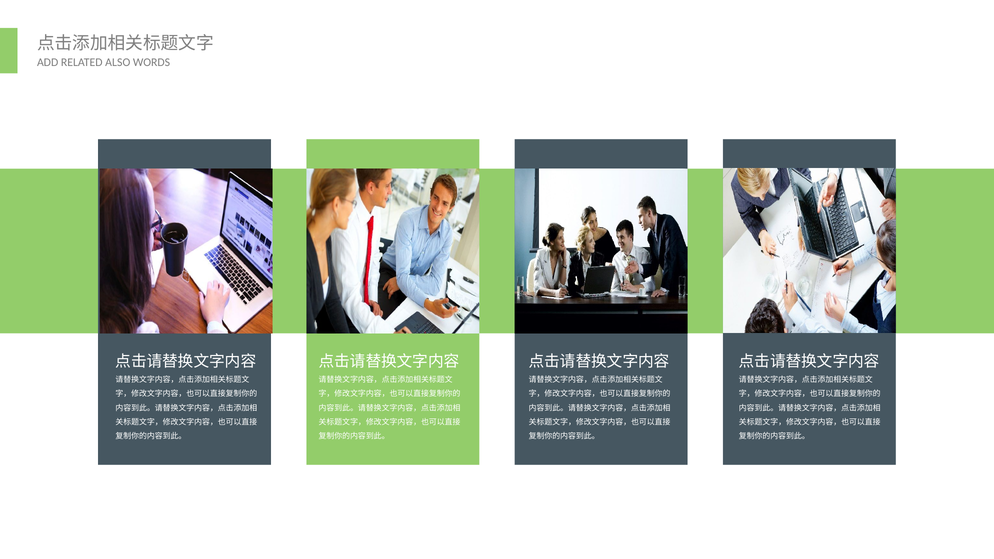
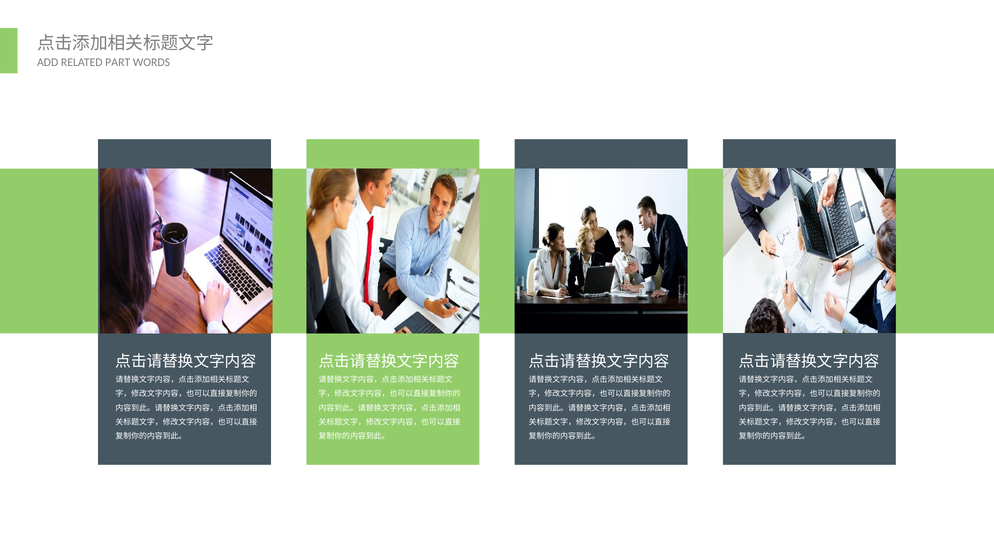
ALSO: ALSO -> PART (118, 62)
